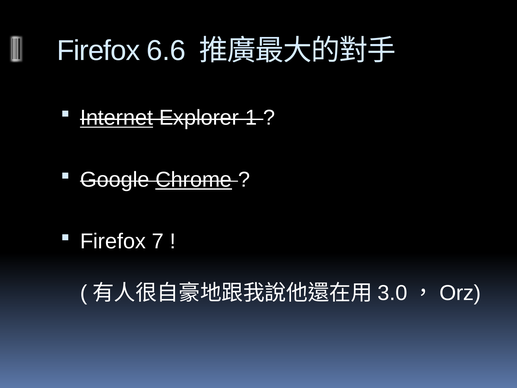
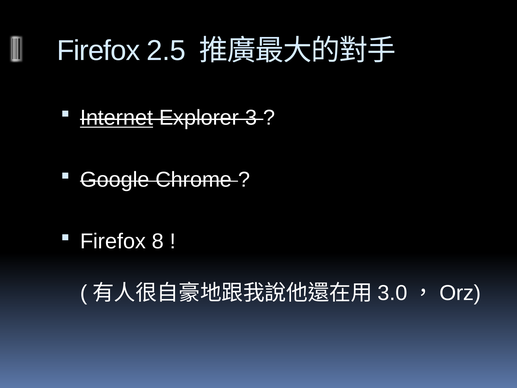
6.6: 6.6 -> 2.5 (166, 51)
1: 1 -> 3 (251, 118)
Chrome underline: present -> none (194, 180)
7: 7 -> 8 (158, 241)
